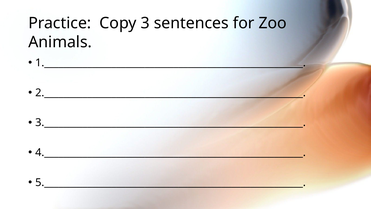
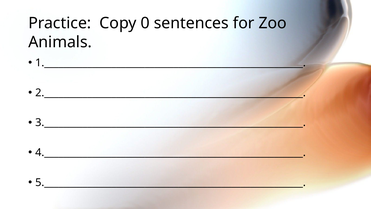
3: 3 -> 0 (145, 23)
